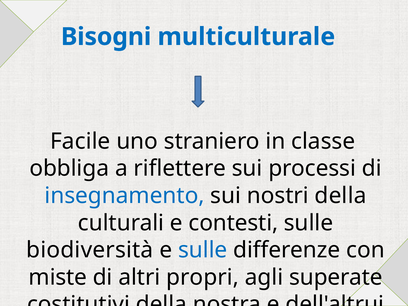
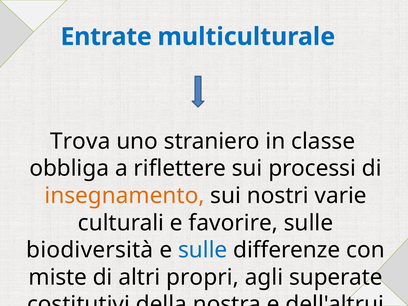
Bisogni: Bisogni -> Entrate (106, 37)
Facile: Facile -> Trova (80, 141)
insegnamento colour: blue -> orange (125, 196)
nostri della: della -> varie (341, 196)
contesti: contesti -> favorire (233, 223)
